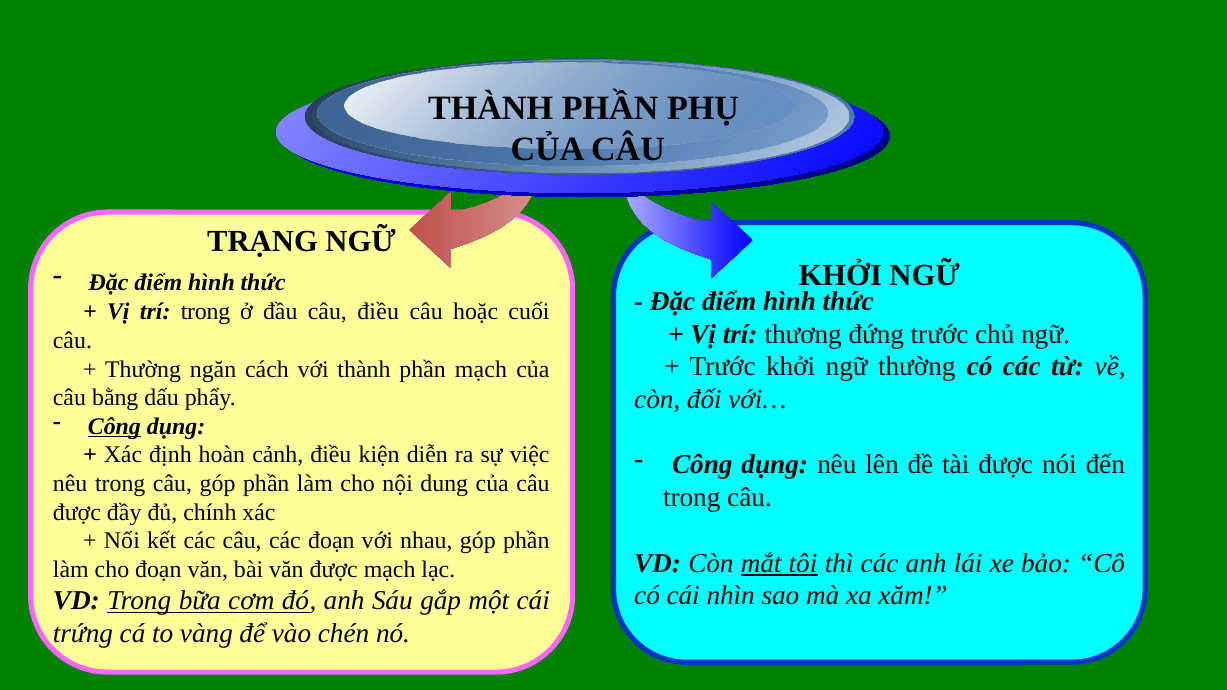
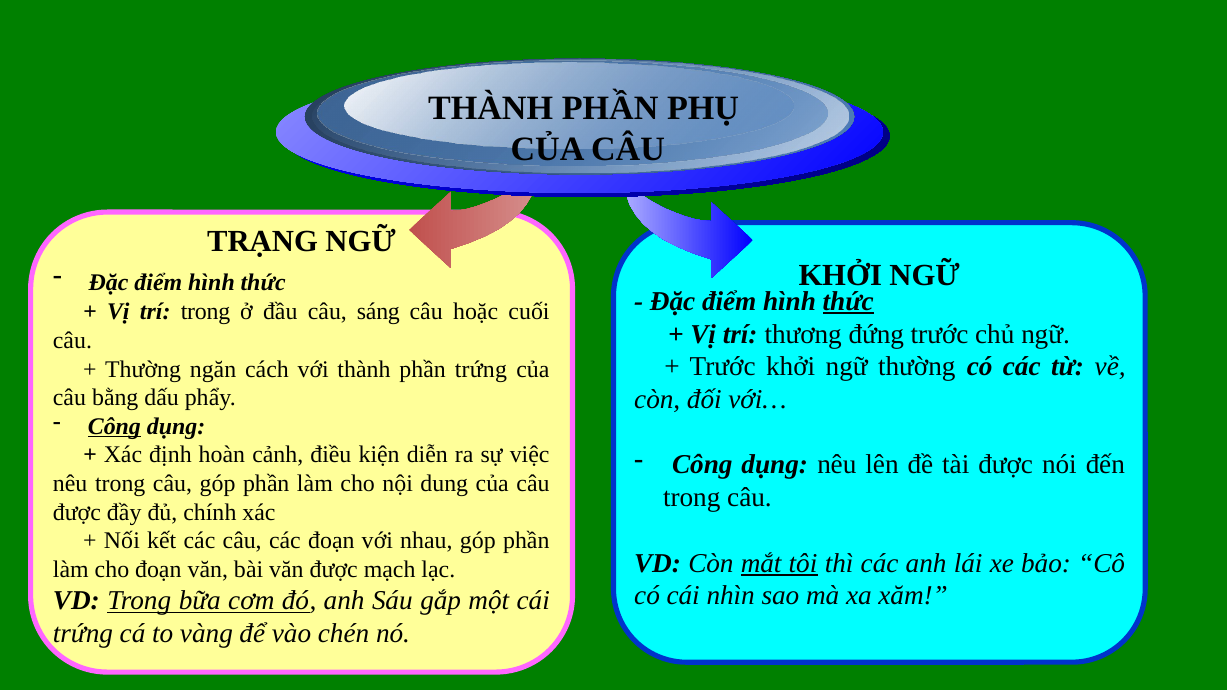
thức underline: none -> present (848, 302)
câu điều: điều -> sáng (378, 312)
phần mạch: mạch -> trứng (481, 369)
